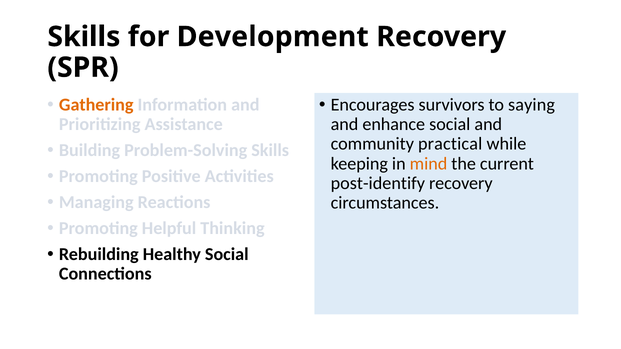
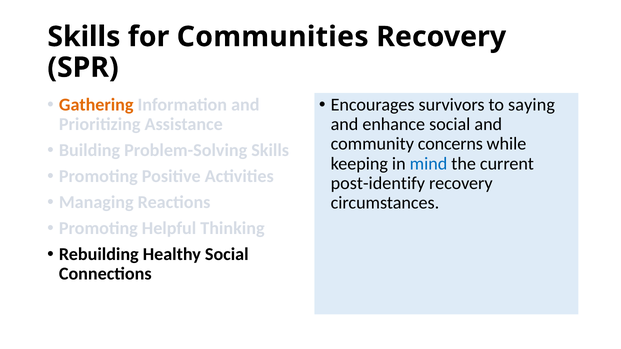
Development: Development -> Communities (273, 37)
practical: practical -> concerns (450, 144)
mind colour: orange -> blue (429, 164)
